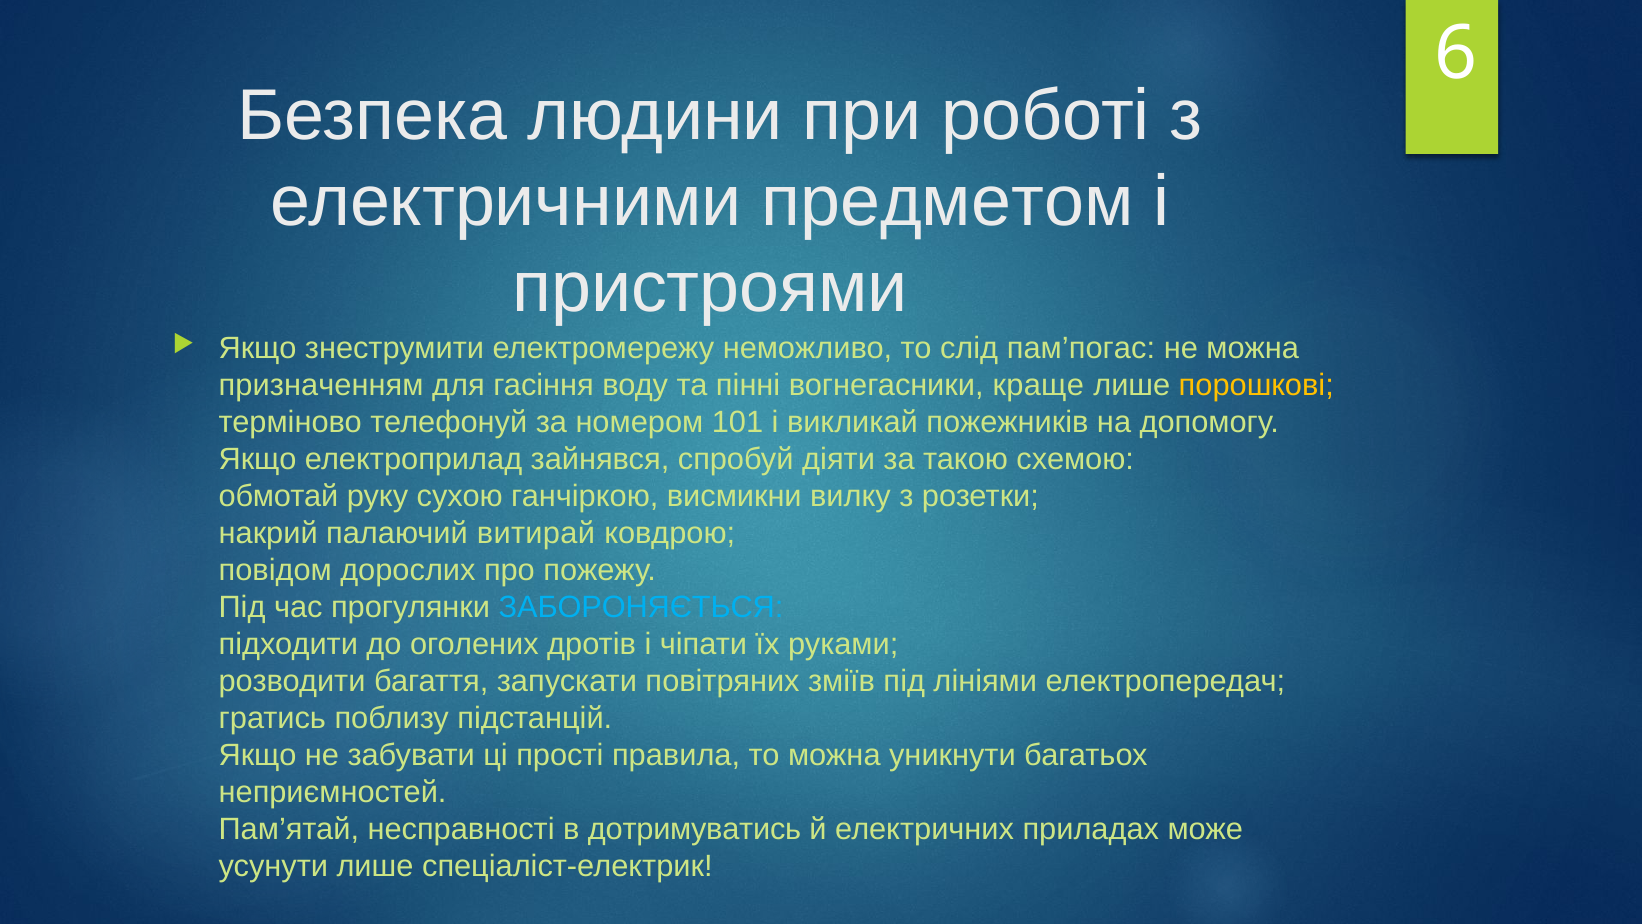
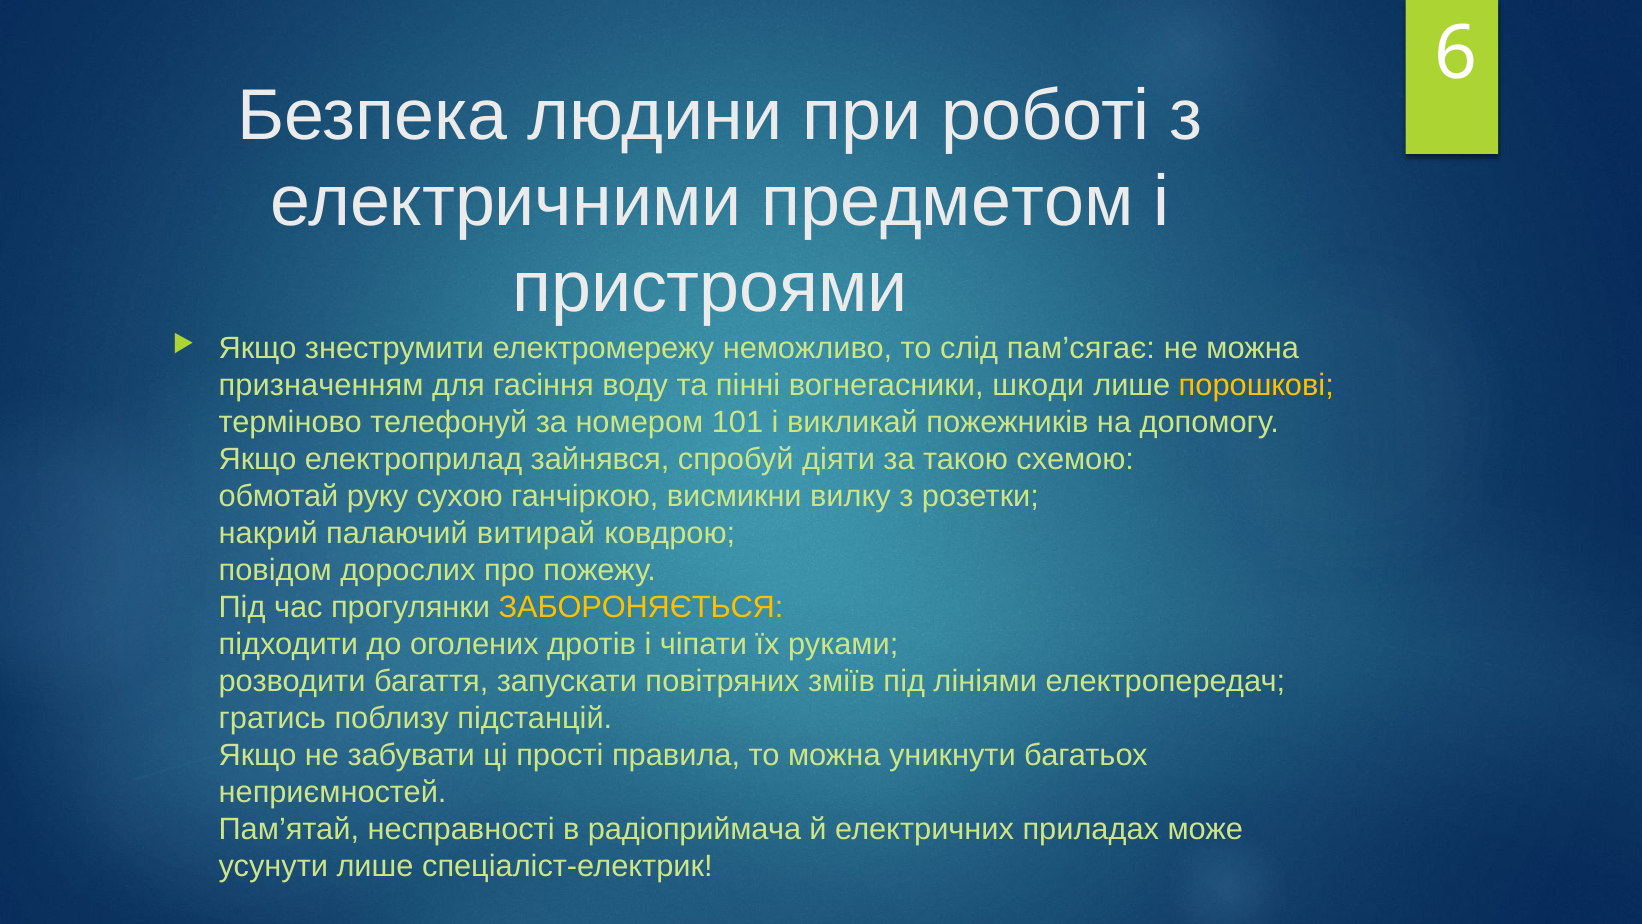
пам’погас: пам’погас -> пам’сягає (1081, 348)
краще: краще -> шкоди (1038, 385)
ЗАБОРОНЯЄТЬСЯ colour: light blue -> yellow (641, 607)
дотримуватись: дотримуватись -> радіоприймача (695, 829)
